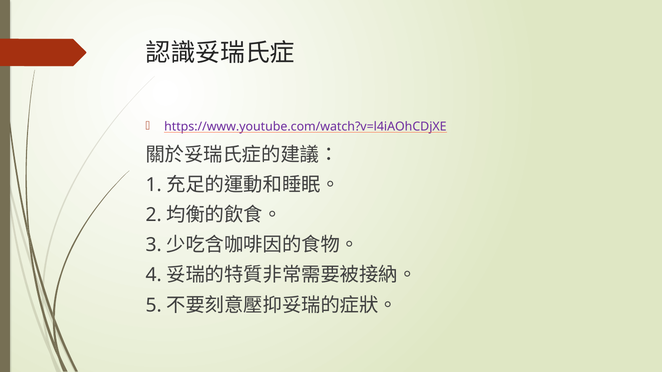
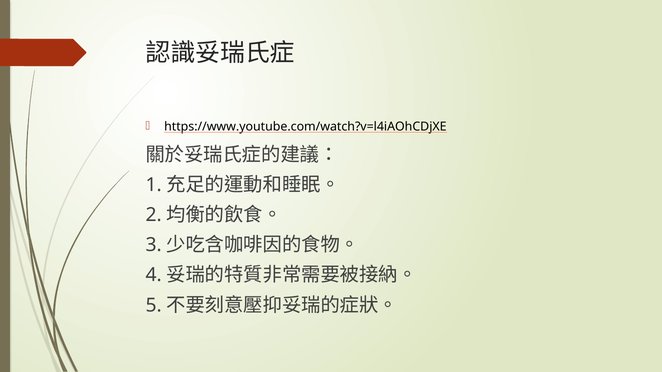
https://www.youtube.com/watch?v=l4iAOhCDjXE colour: purple -> black (305, 127)
